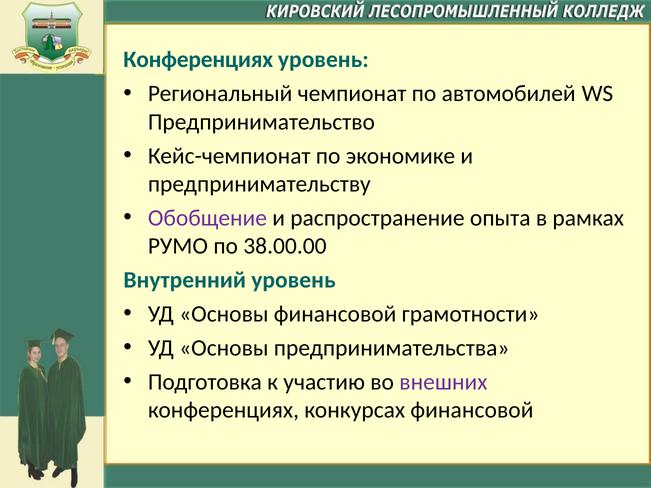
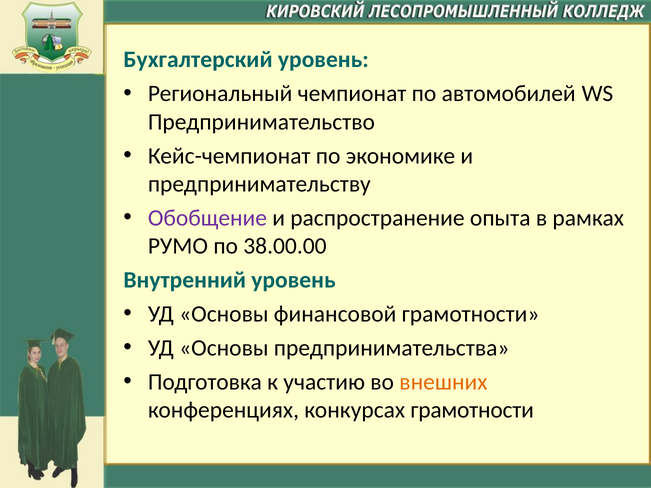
Конференциях: Конференциях -> Бухгалтерский (198, 60)
внешних colour: purple -> orange (443, 382)
конкурсах финансовой: финансовой -> грамотности (472, 410)
